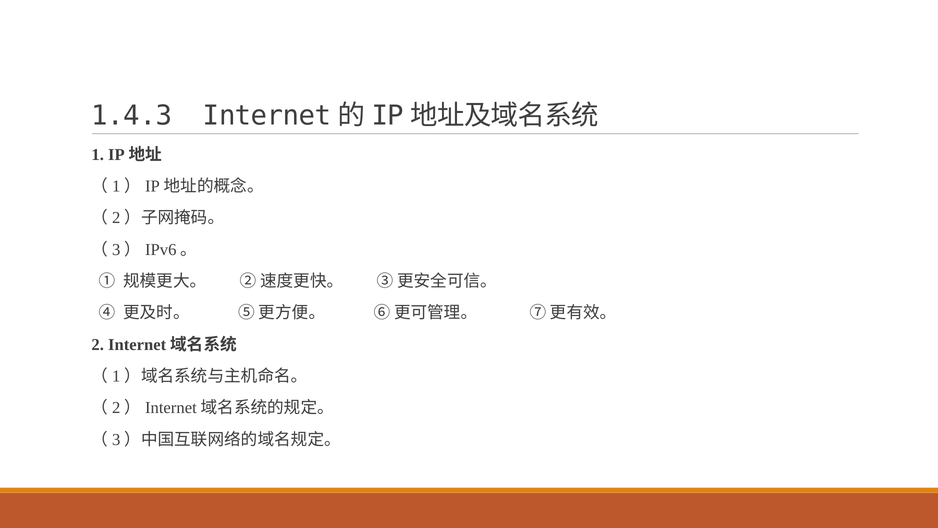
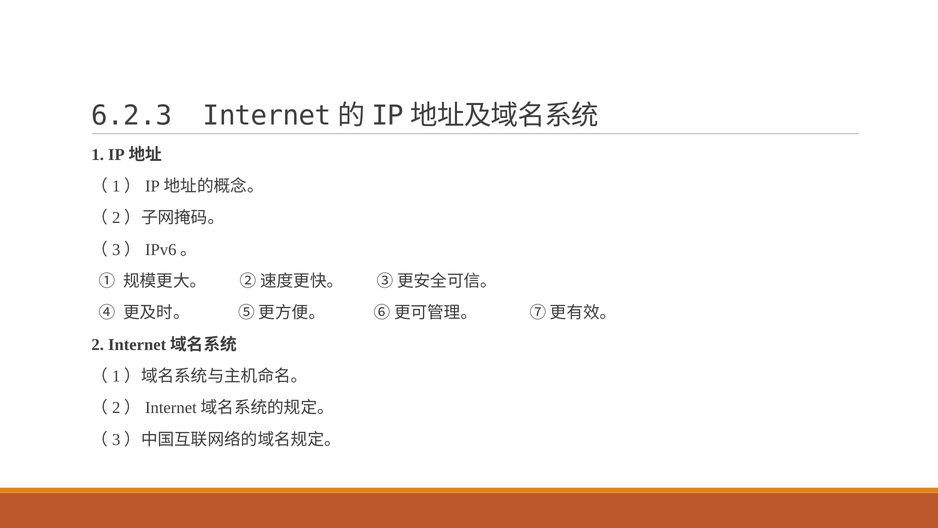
1.4.3: 1.4.3 -> 6.2.3 (132, 115)
